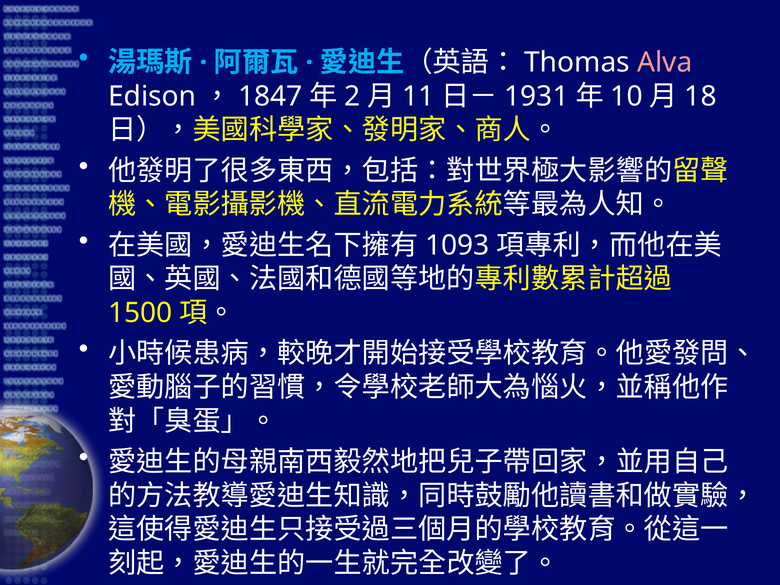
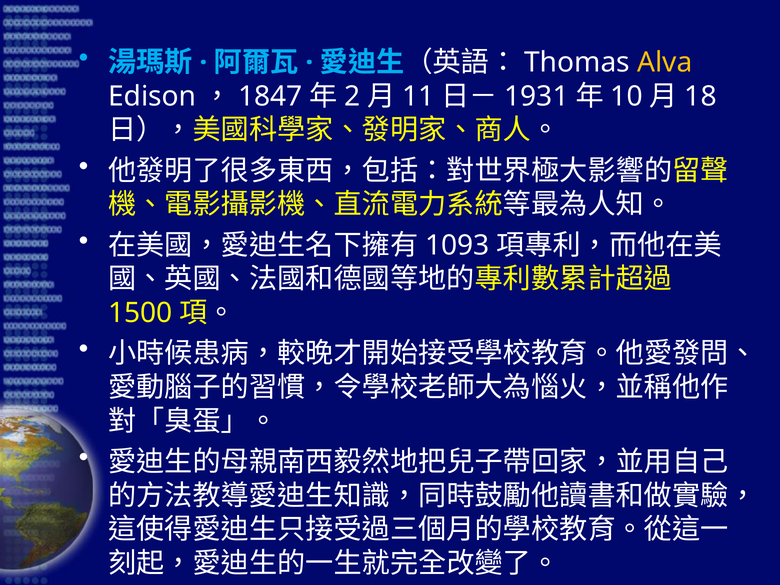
Alva colour: pink -> yellow (665, 63)
